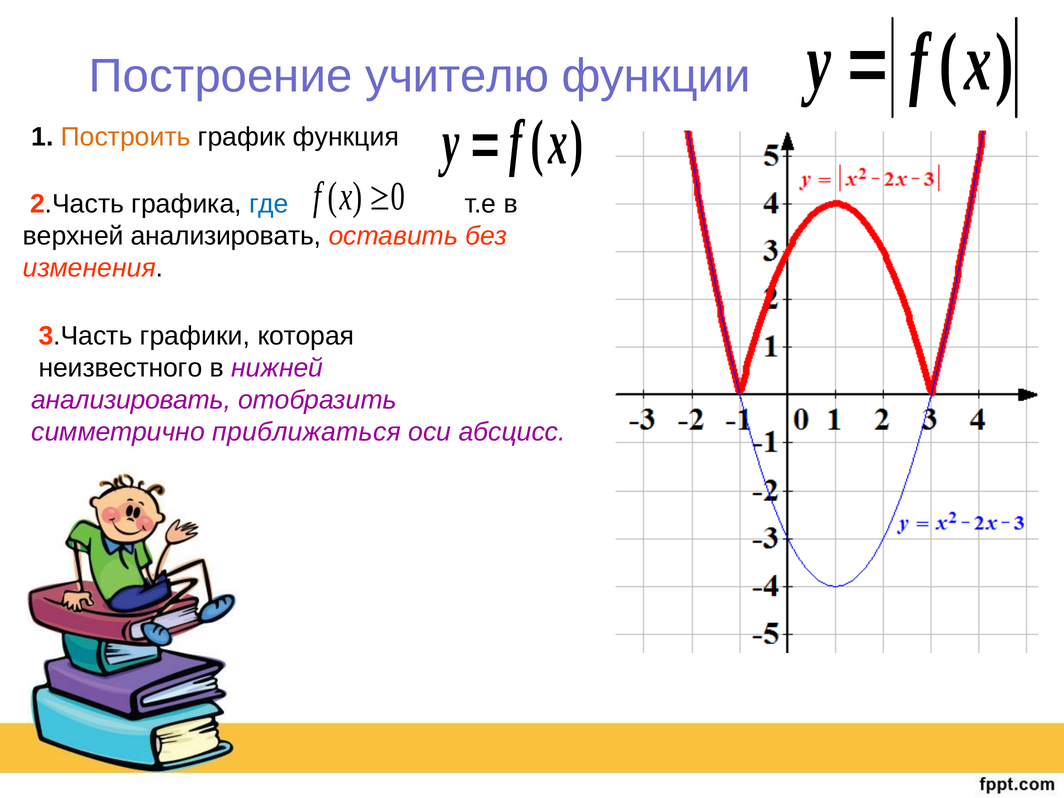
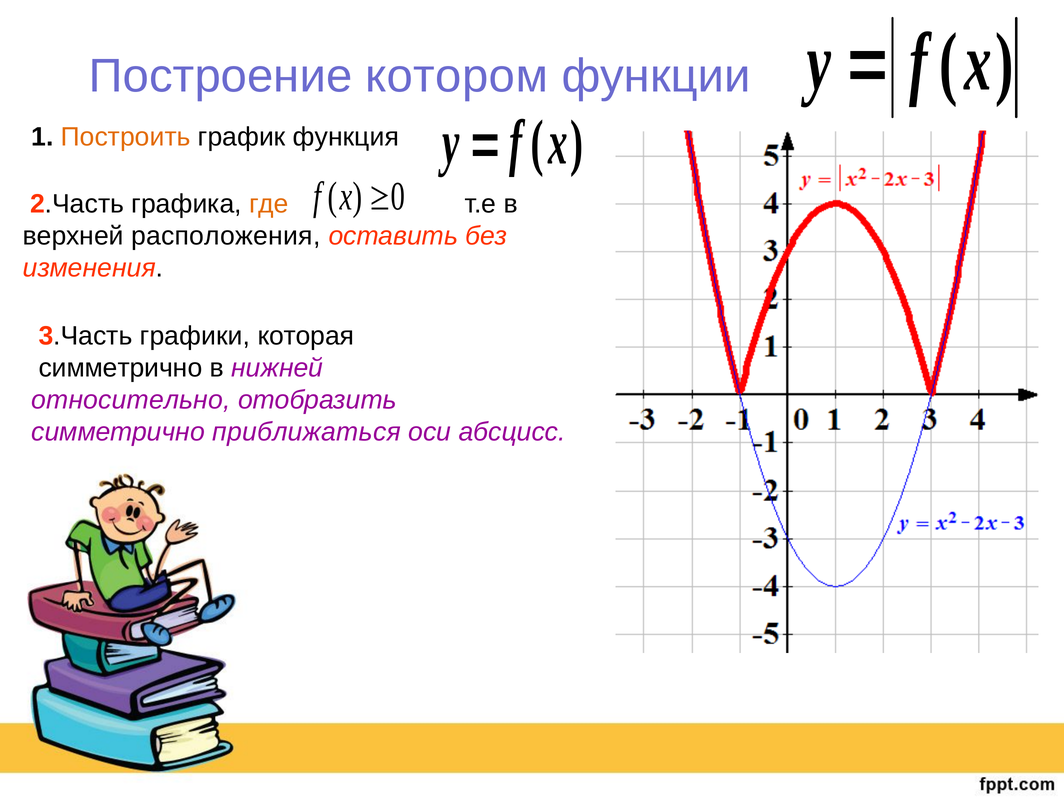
учителю: учителю -> котором (457, 76)
где colour: blue -> orange (269, 204)
верхней анализировать: анализировать -> расположения (226, 236)
неизвестного: неизвестного -> симметрично (120, 368)
анализировать: анализировать -> относительно (131, 400)
